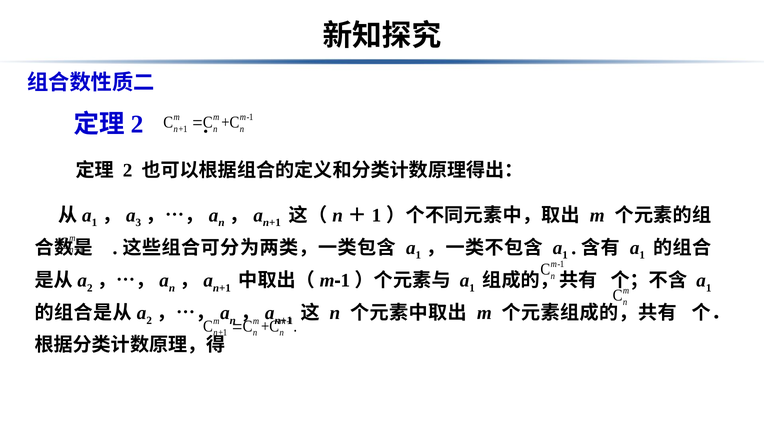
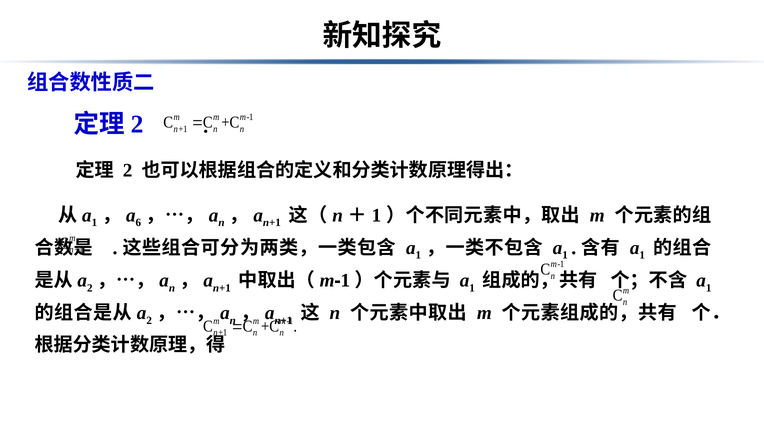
3: 3 -> 6 (138, 223)
